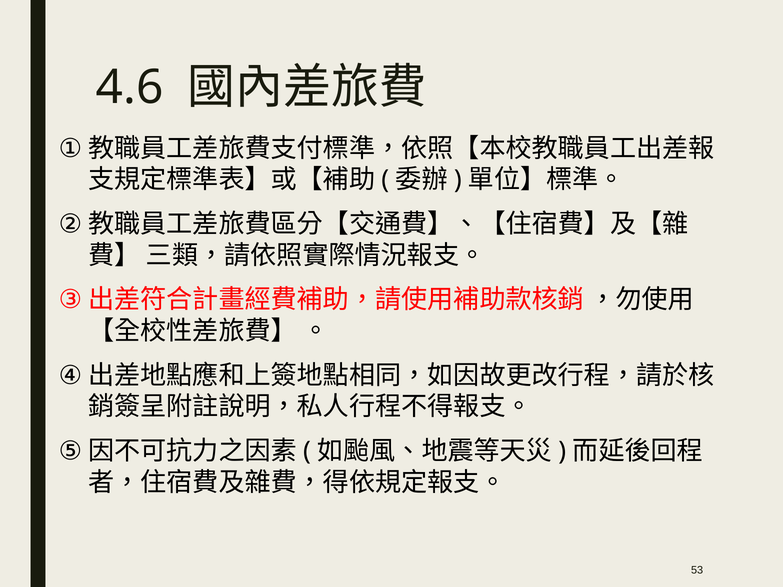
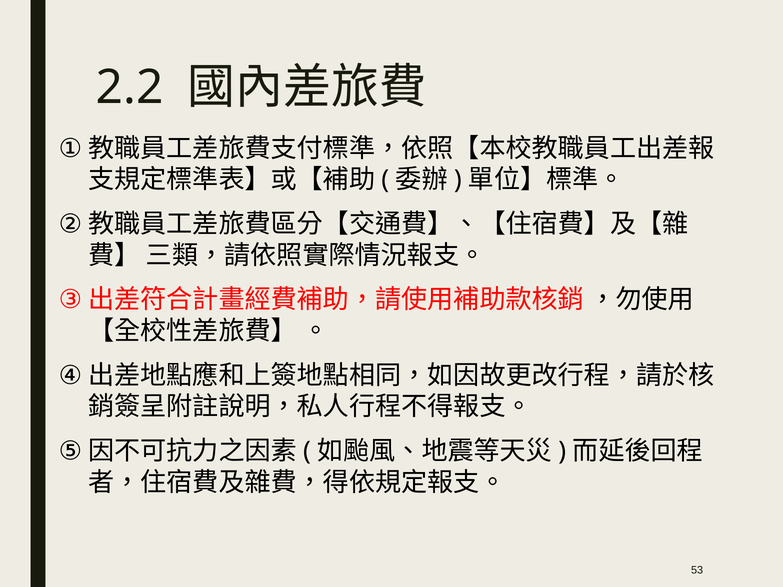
4.6: 4.6 -> 2.2 (130, 88)
